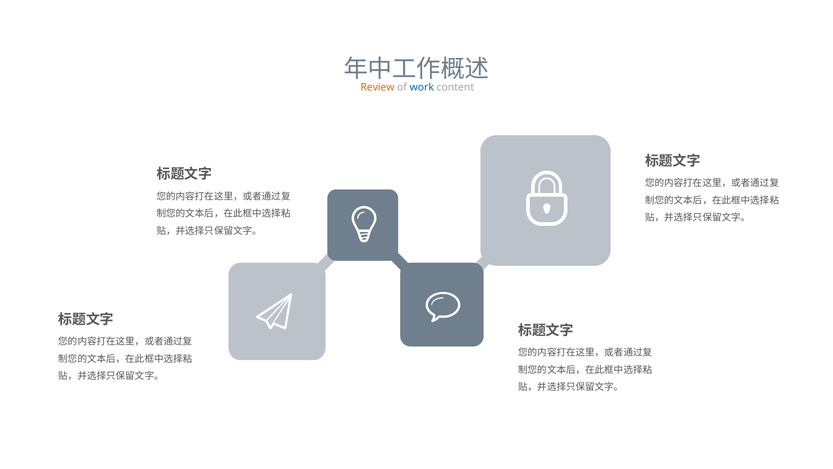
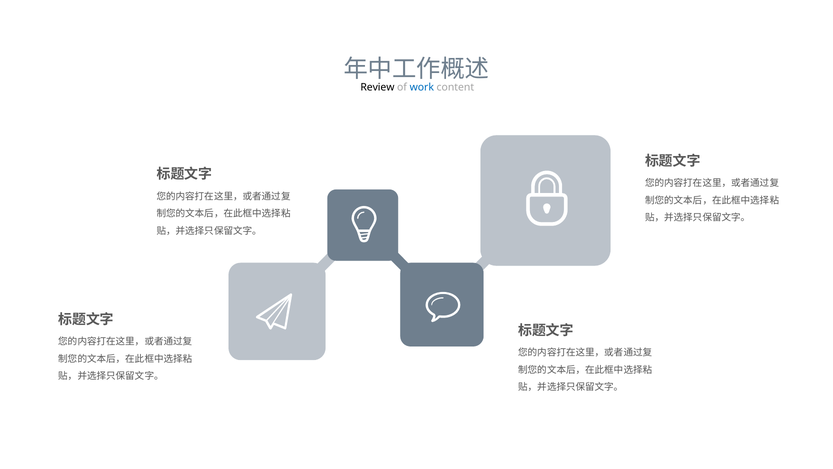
Review colour: orange -> black (377, 87)
